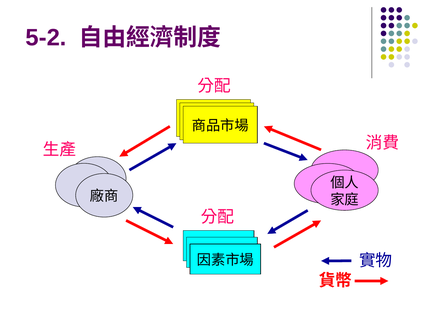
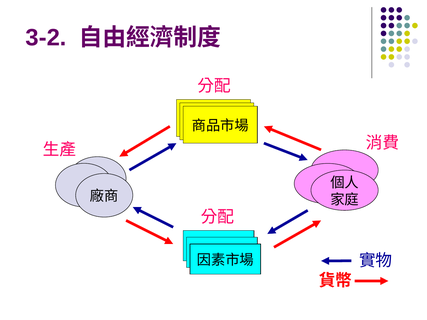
5-2: 5-2 -> 3-2 (46, 38)
